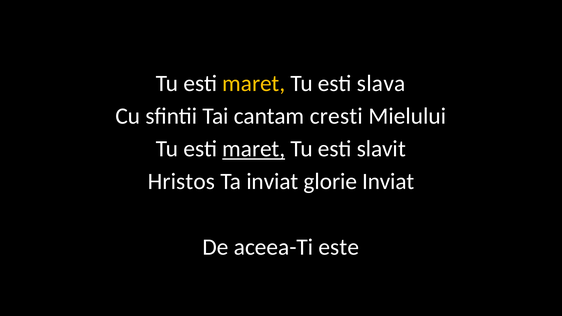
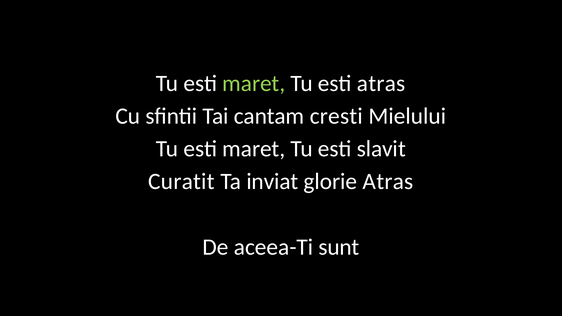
maret colour: yellow -> light green (254, 83)
esti slava: slava -> atras (381, 83)
maret underline: present -> none (254, 149)
Hristos: Hristos -> Curatit (181, 182)
glorie Inviat: Inviat -> Atras (388, 182)
este: este -> sunt (339, 247)
